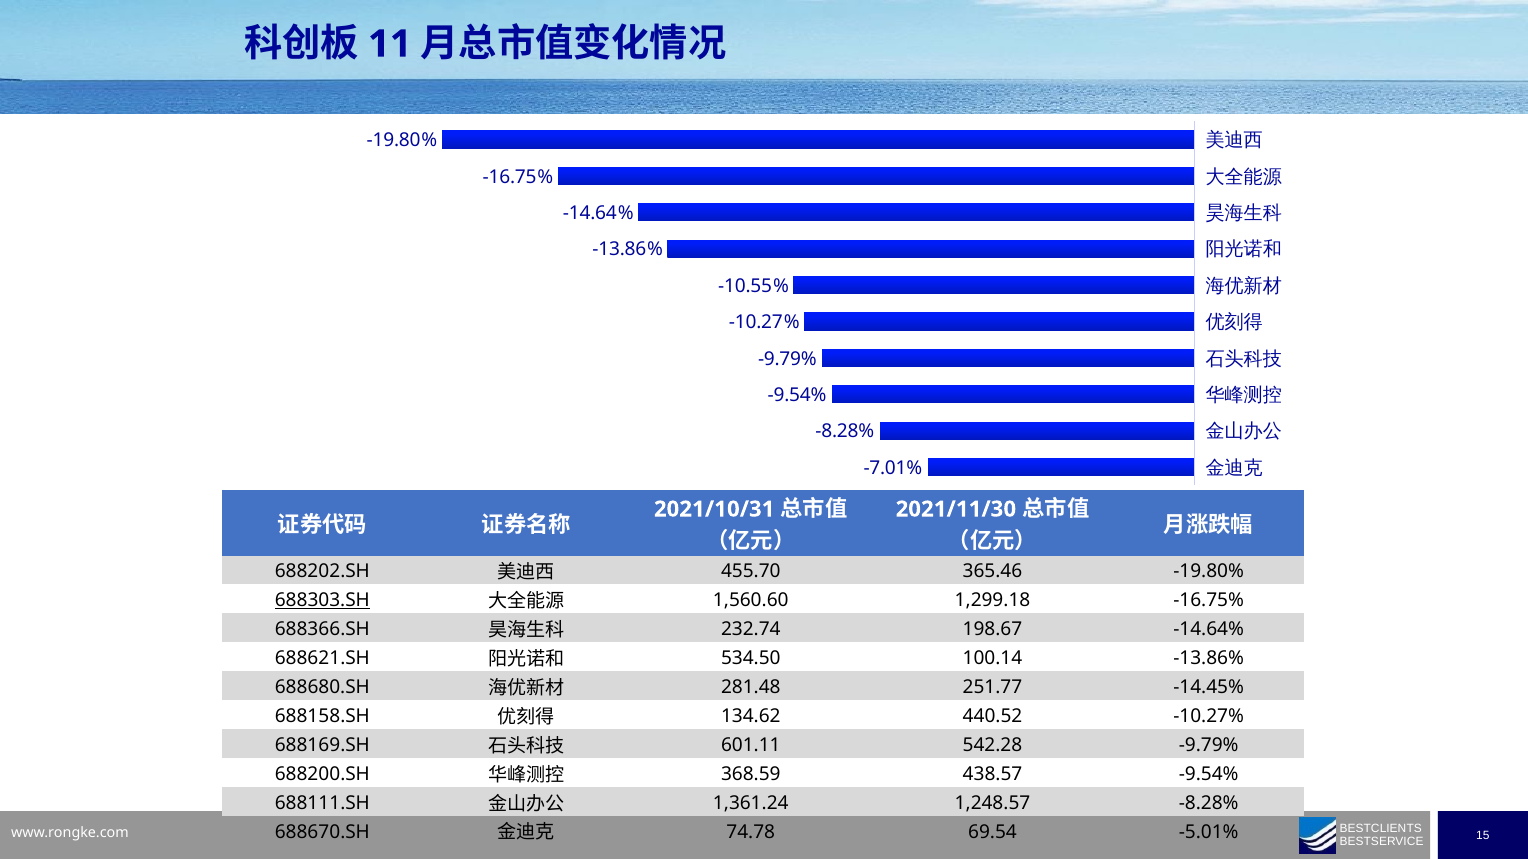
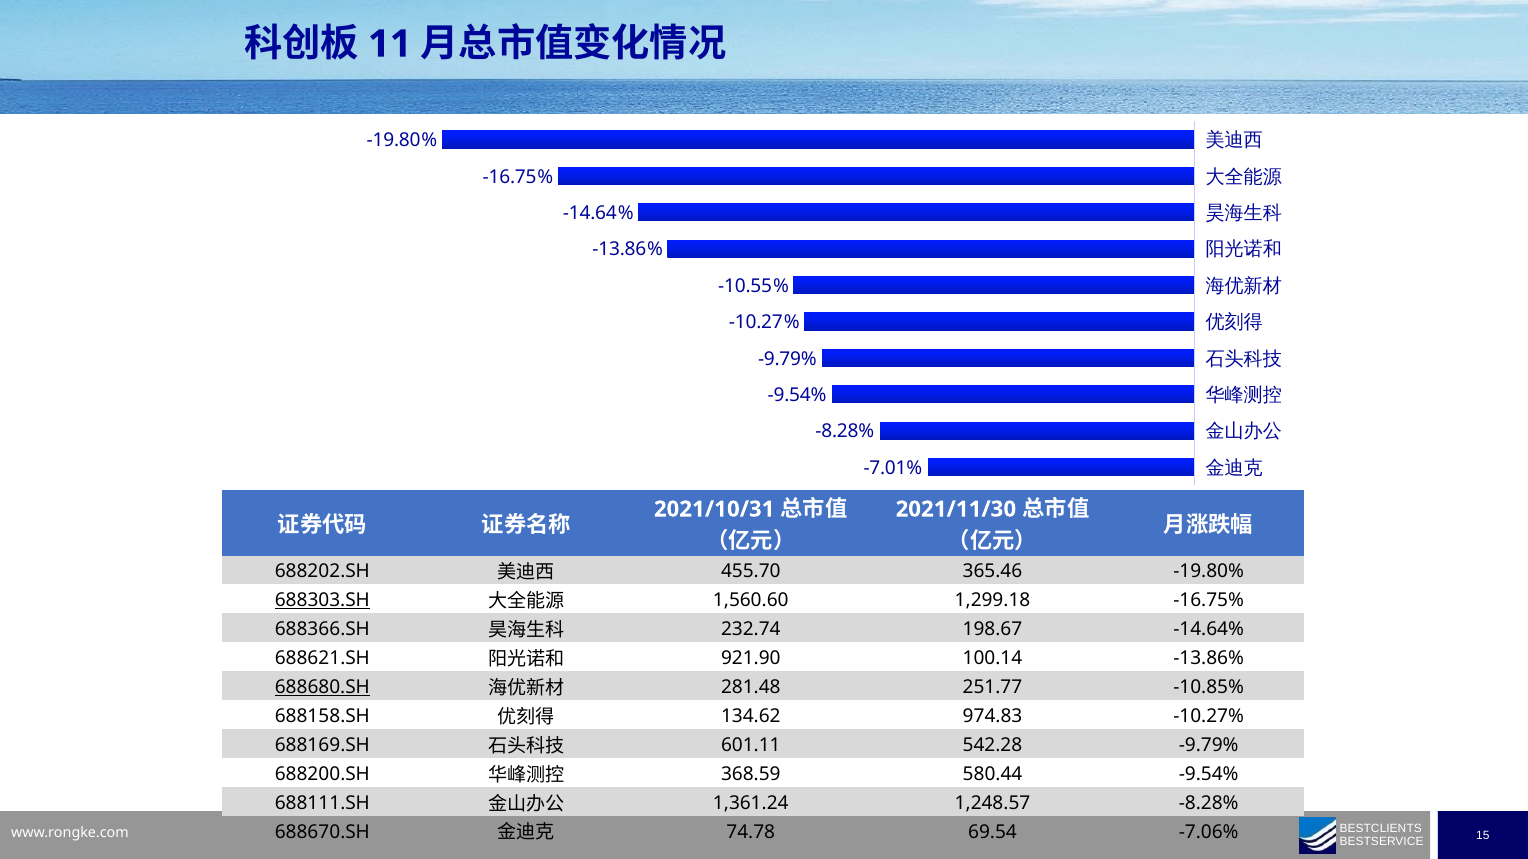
534.50: 534.50 -> 921.90 (751, 659)
688680.SH underline: none -> present (322, 688)
-14.45%: -14.45% -> -10.85% (1209, 688)
440.52: 440.52 -> 974.83 (993, 717)
438.57: 438.57 -> 580.44 (993, 774)
-5.01%: -5.01% -> -7.06% (1209, 832)
